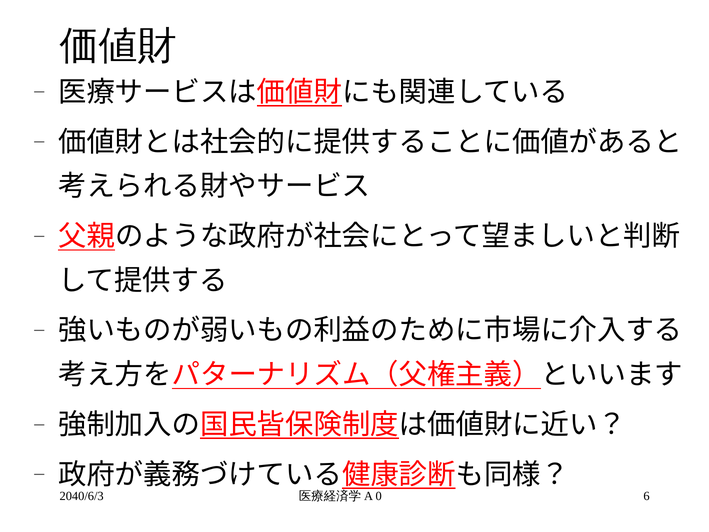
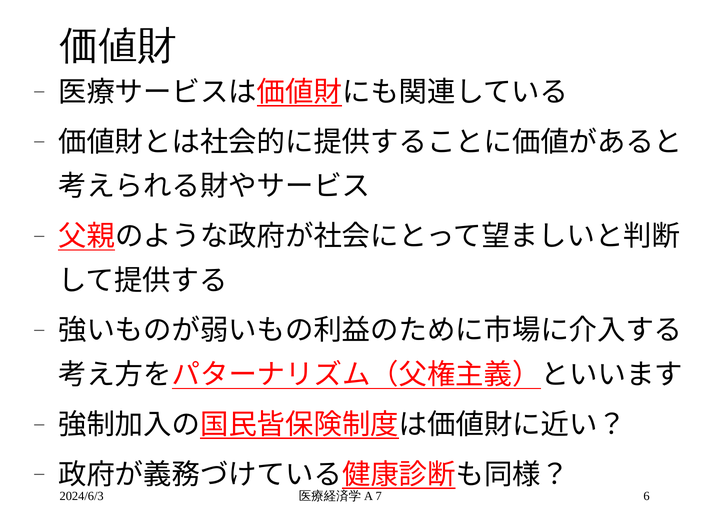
2040/6/3: 2040/6/3 -> 2024/6/3 (82, 496)
0: 0 -> 7 (379, 496)
